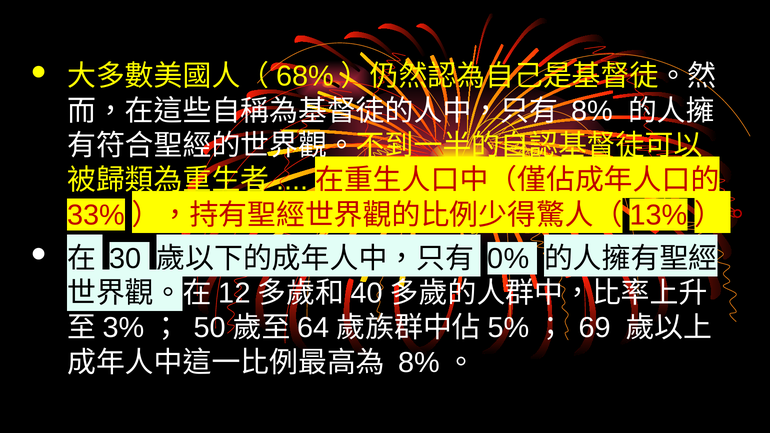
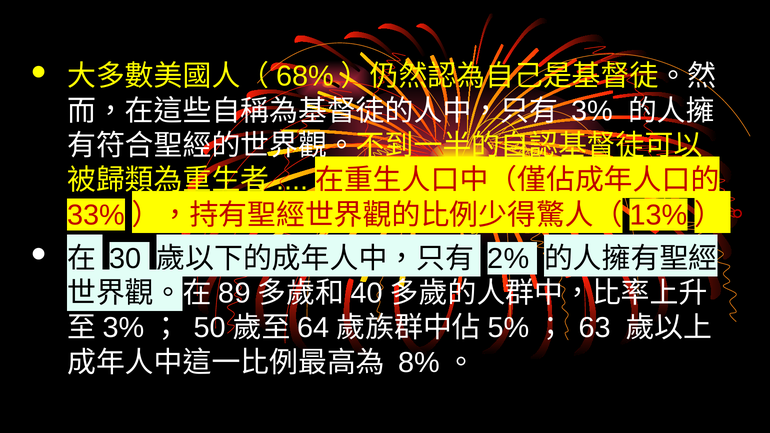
8%: 8% -> 3% (592, 111)
0%: 0% -> 2% (508, 259)
12: 12 -> 89 (235, 293)
69: 69 -> 63 (595, 328)
